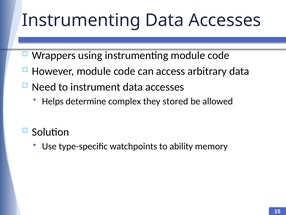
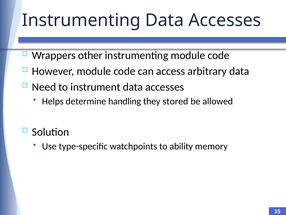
using: using -> other (90, 55)
complex: complex -> handling (125, 101)
